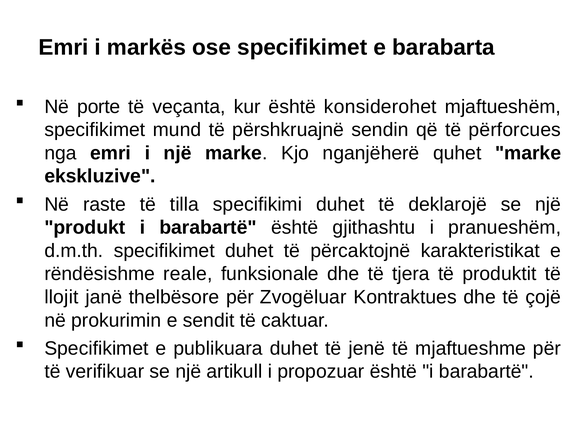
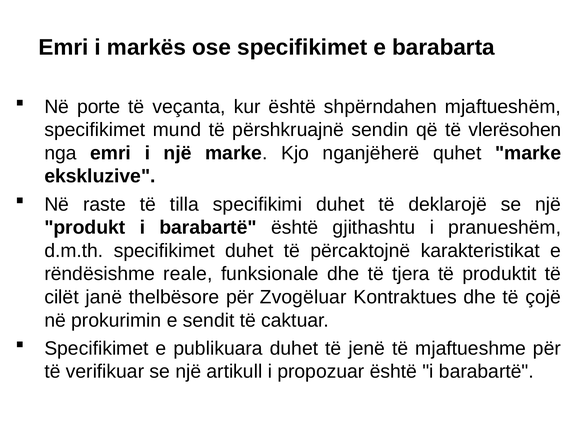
konsiderohet: konsiderohet -> shpërndahen (380, 107)
përforcues: përforcues -> vlerësohen (515, 130)
llojit: llojit -> cilët (62, 297)
